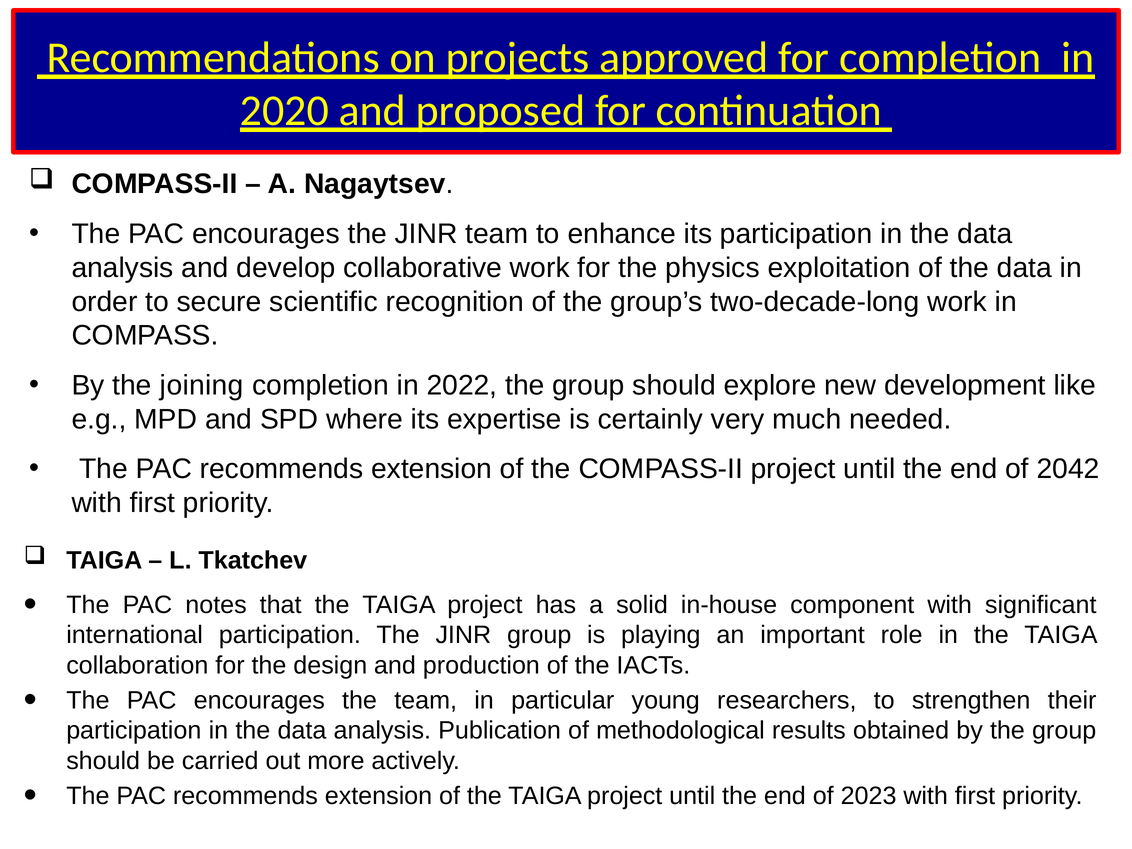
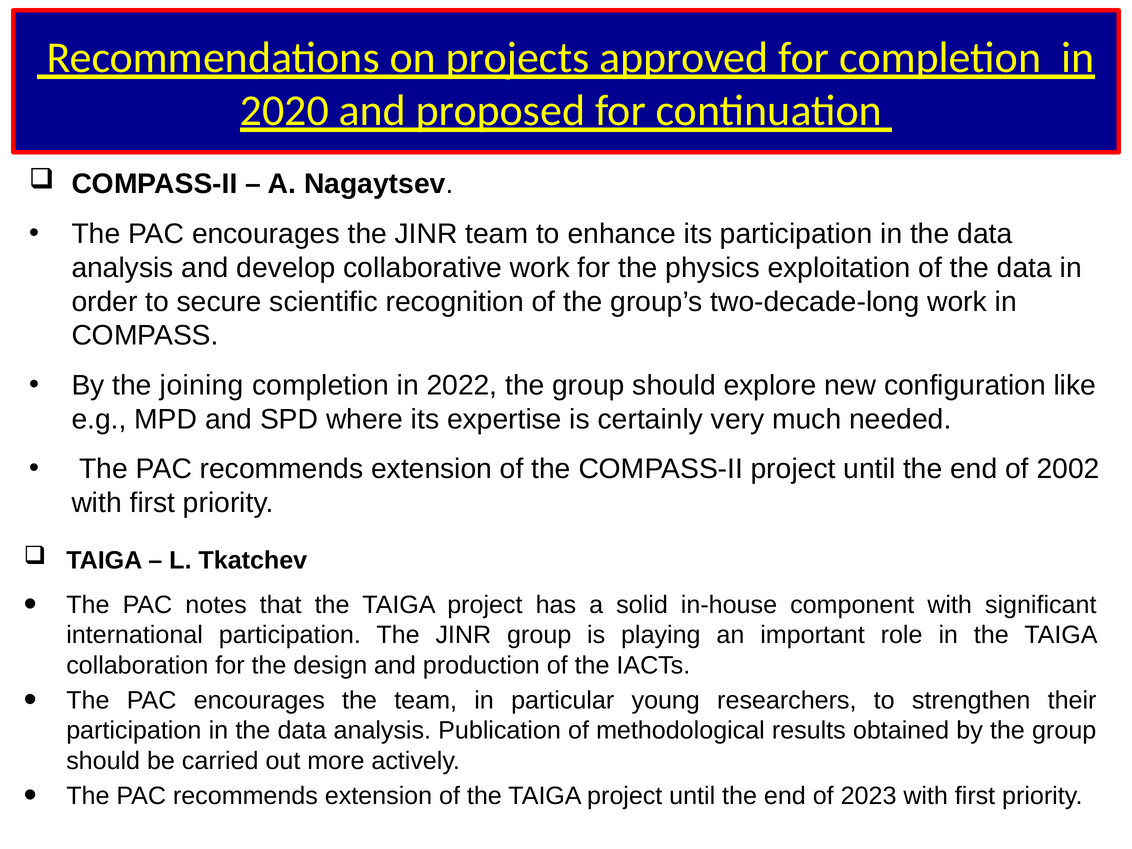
development: development -> configuration (965, 385)
2042: 2042 -> 2002 (1068, 469)
